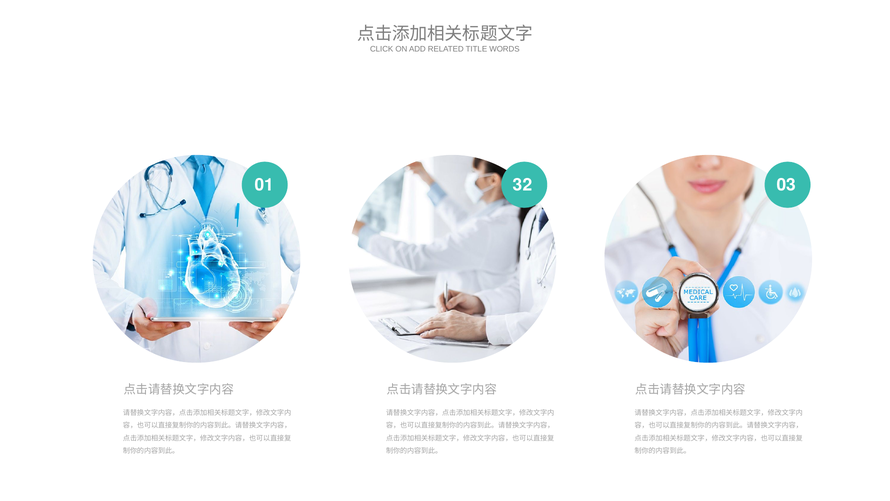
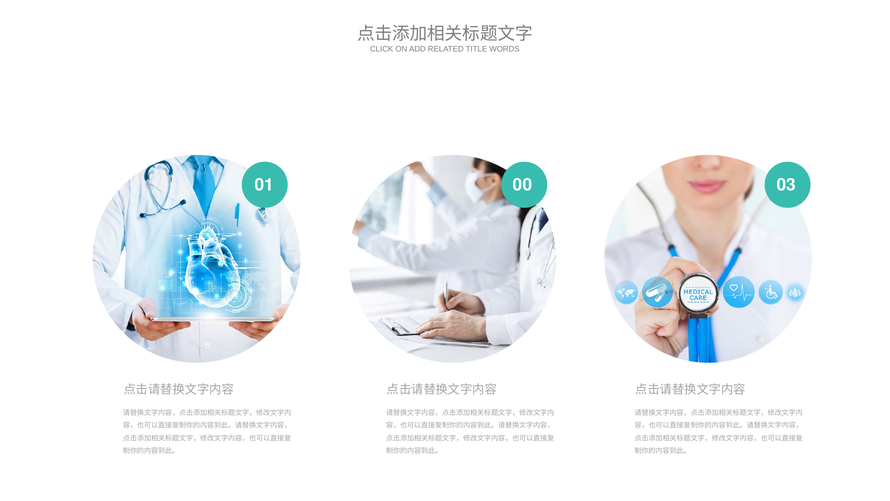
32: 32 -> 00 (523, 185)
